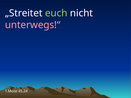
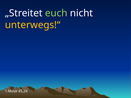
unterwegs!“ colour: pink -> yellow (33, 25)
